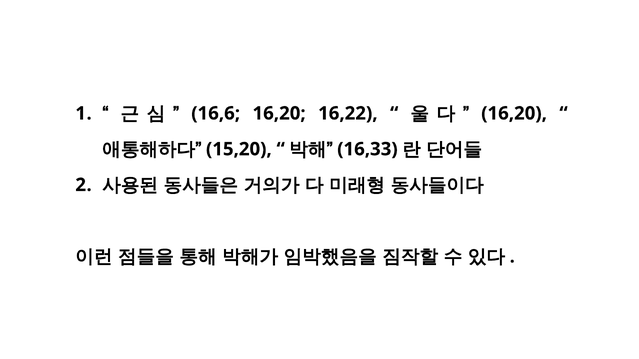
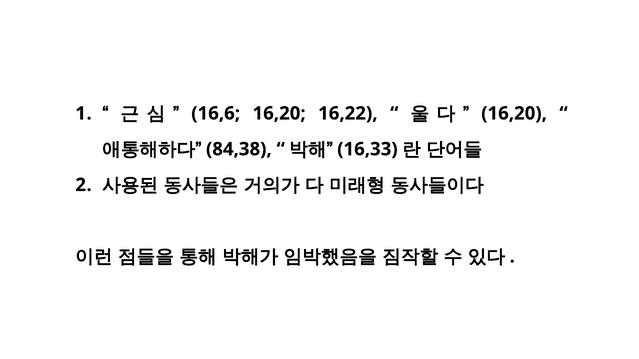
15,20: 15,20 -> 84,38 (239, 149)
